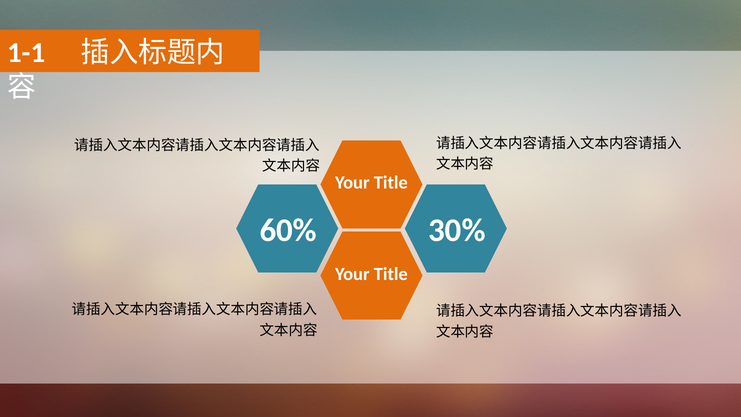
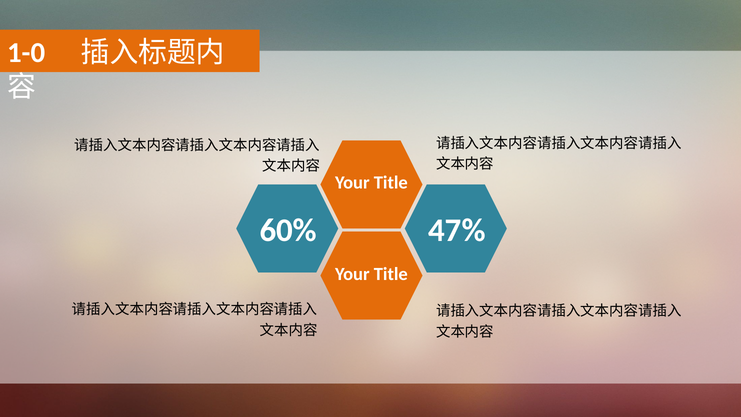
1-1: 1-1 -> 1-0 (26, 53)
30%: 30% -> 47% (457, 231)
